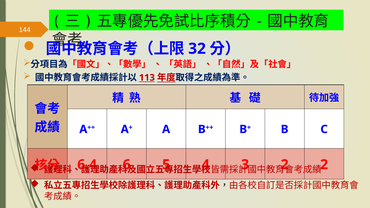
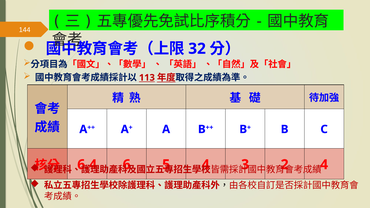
2: 2 -> 4 (324, 165)
